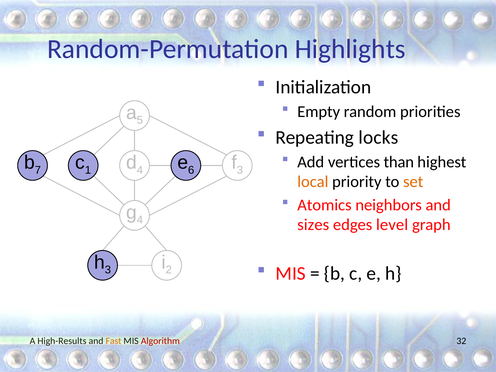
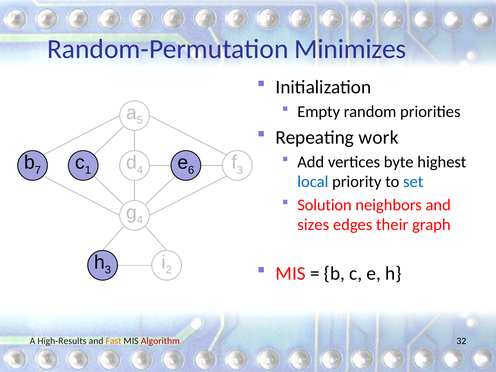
Highlights: Highlights -> Minimizes (350, 49)
locks: locks -> work (378, 137)
than: than -> byte (399, 162)
local colour: orange -> blue (313, 182)
set colour: orange -> blue (413, 182)
Atomics: Atomics -> Solution (325, 205)
level: level -> their (392, 225)
